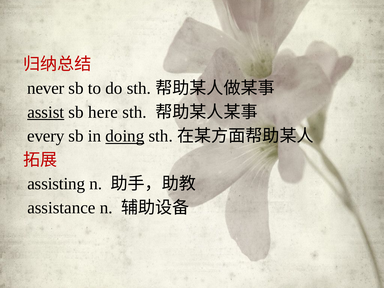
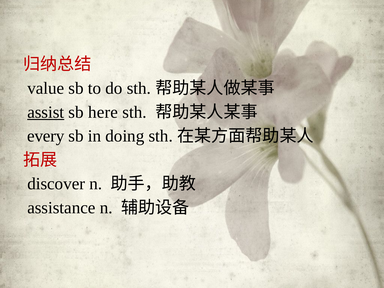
never: never -> value (46, 88)
doing underline: present -> none (125, 136)
assisting: assisting -> discover (56, 184)
